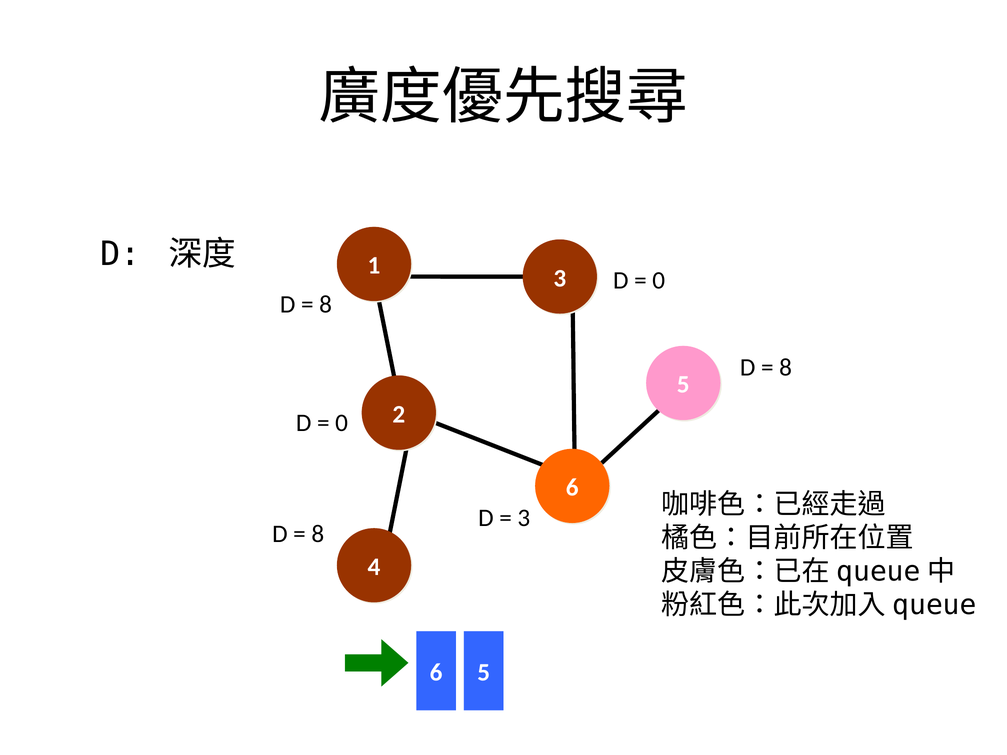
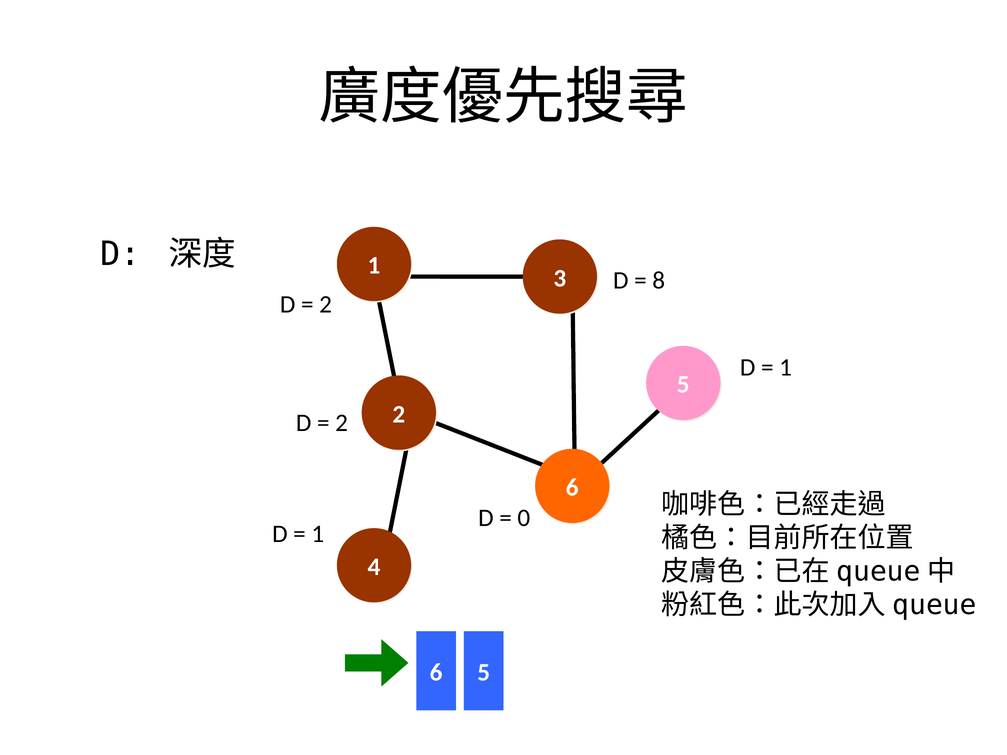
0: 0 -> 8 (659, 281)
8: 8 -> 2 (326, 304)
8: 8 -> 1 (786, 368)
0: 0 -> 2 (342, 423)
3: 3 -> 0 (524, 518)
8: 8 -> 1 (318, 534)
